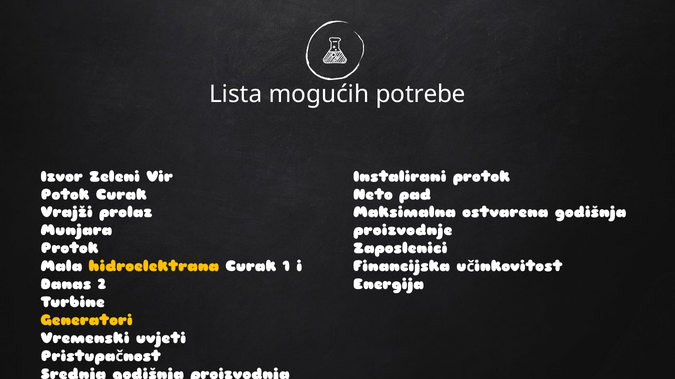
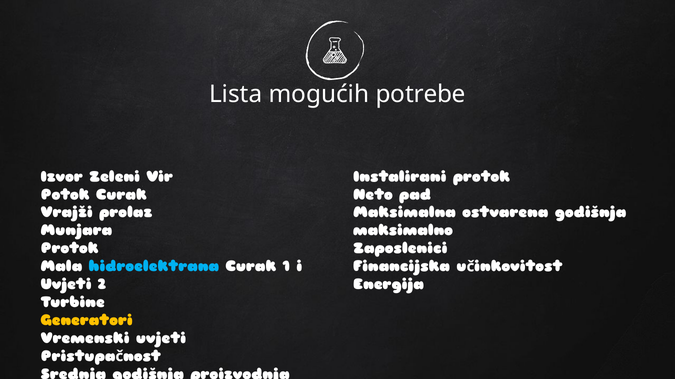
proizvodnje: proizvodnje -> maksimalno (403, 231)
hidroelektrana colour: yellow -> light blue (154, 267)
Danas: Danas -> Uvjeti (66, 285)
